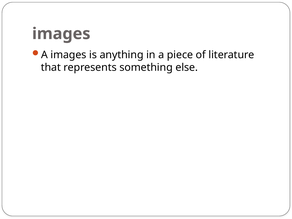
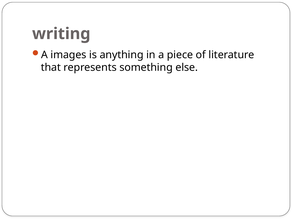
images: images -> writing (61, 34)
